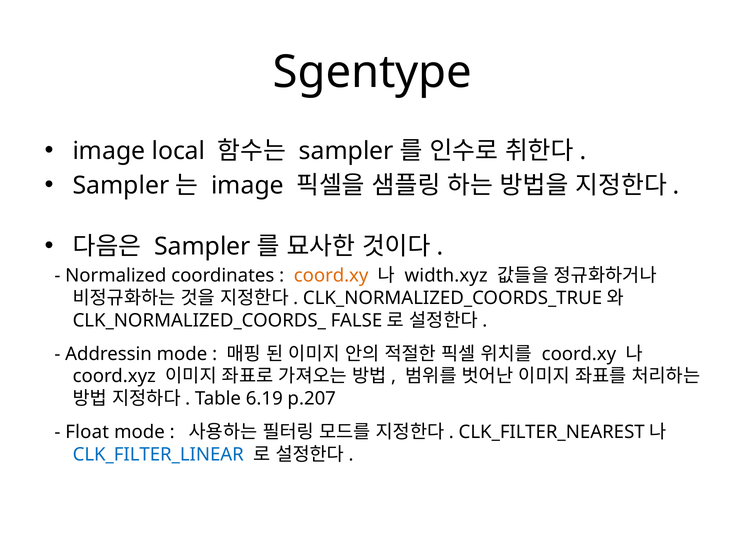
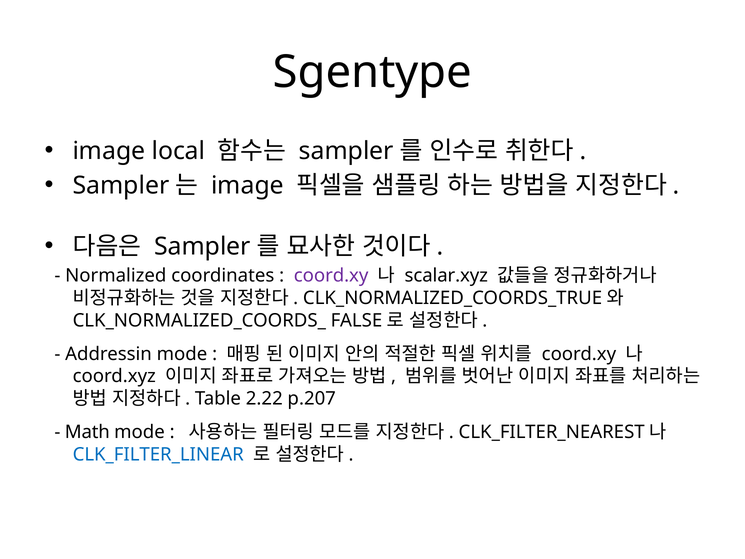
coord.xy colour: orange -> purple (331, 276)
width.xyz: width.xyz -> scalar.xyz (446, 276)
6.19: 6.19 -> 2.22 (264, 398)
Float: Float -> Math (87, 432)
